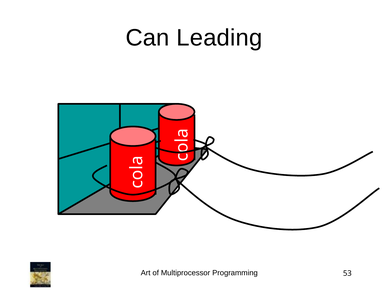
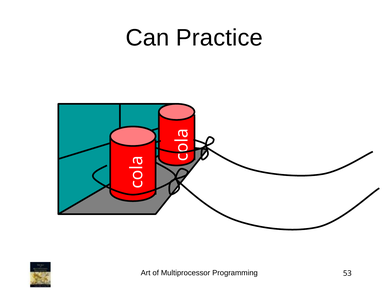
Leading: Leading -> Practice (219, 38)
